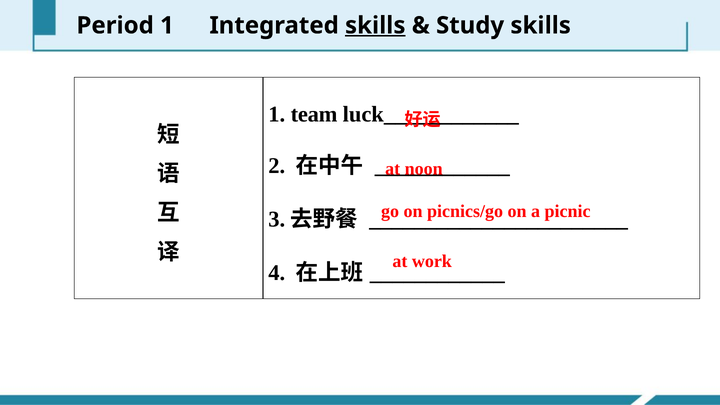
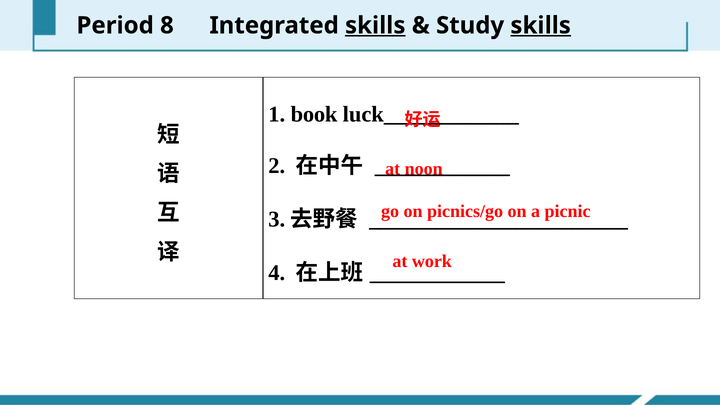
Period 1: 1 -> 8 (167, 25)
skills underline: none -> present (541, 25)
team: team -> book (314, 114)
